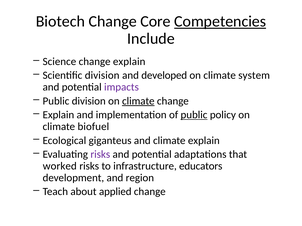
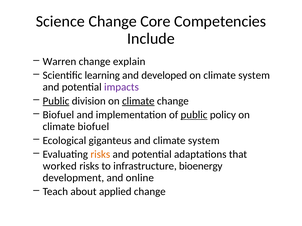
Biotech: Biotech -> Science (60, 21)
Competencies underline: present -> none (220, 21)
Science: Science -> Warren (59, 62)
Scientific division: division -> learning (102, 76)
Public underline: none -> present (56, 101)
Explain: Explain -> Biofuel (58, 115)
and climate explain: explain -> system (204, 141)
risks colour: purple -> orange (100, 155)
educators: educators -> bioenergy (201, 166)
region: region -> online (140, 178)
